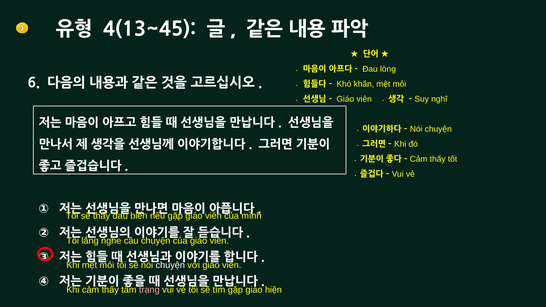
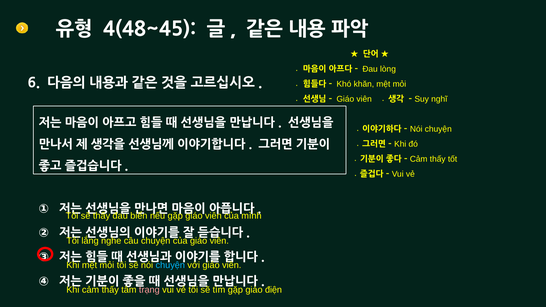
4(13~45: 4(13~45 -> 4(48~45 (150, 29)
chuyện colour: white -> light blue (170, 265)
hiện: hiện -> điện (274, 290)
